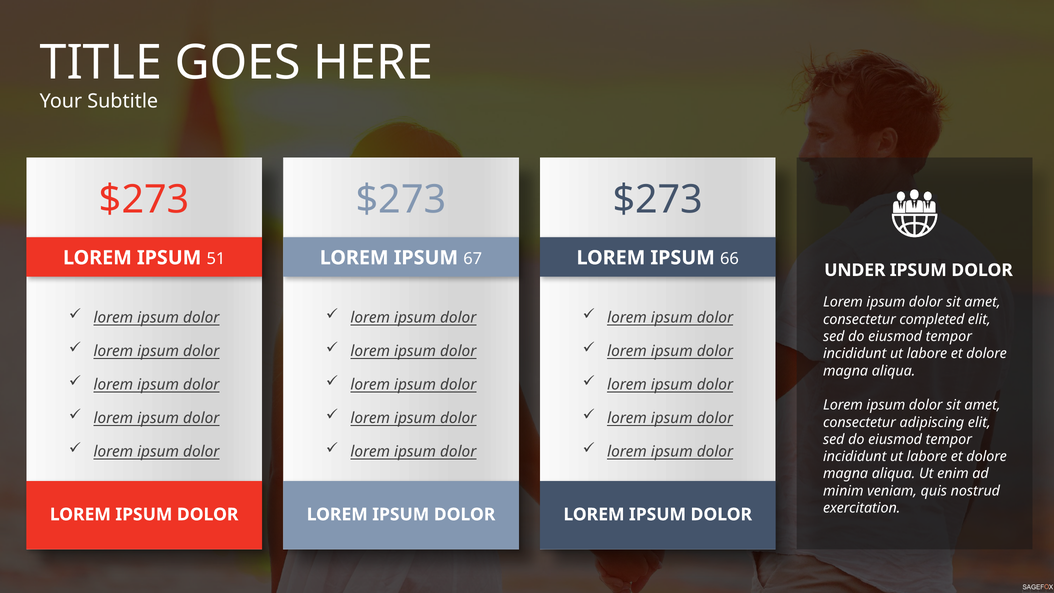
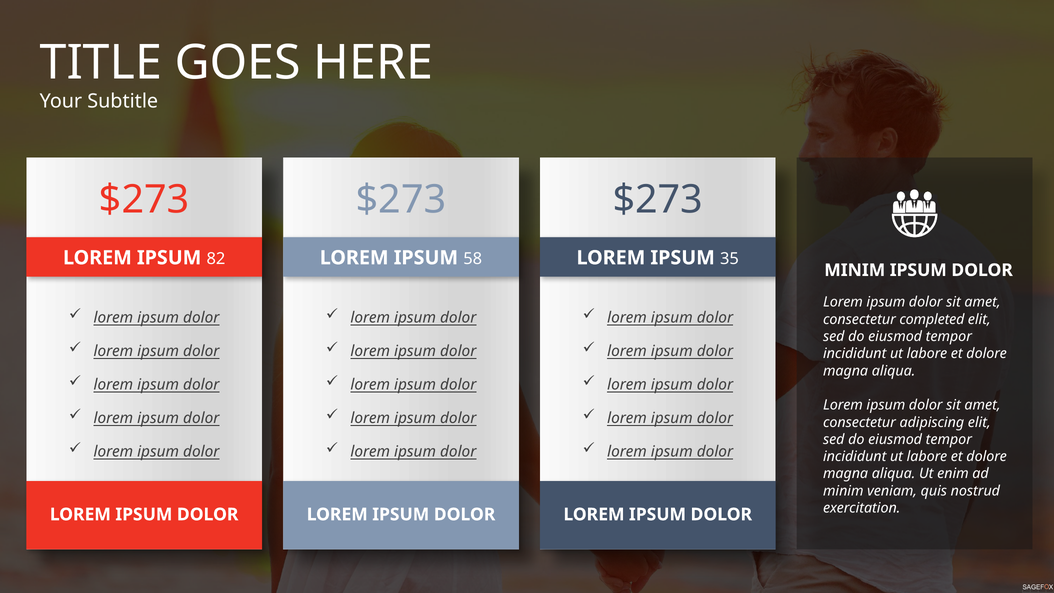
51: 51 -> 82 (216, 259)
67: 67 -> 58 (473, 259)
66: 66 -> 35 (729, 259)
UNDER: UNDER -> MINIM (855, 270)
